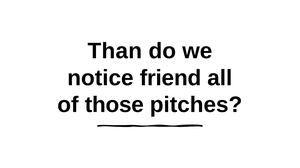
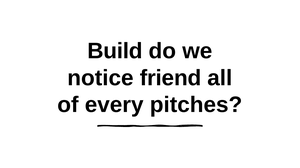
Than: Than -> Build (115, 51)
those: those -> every (114, 105)
